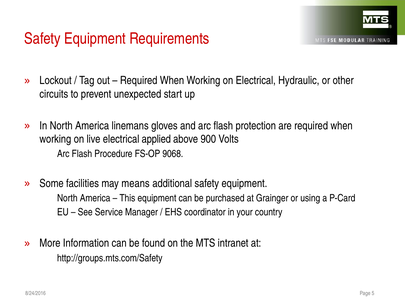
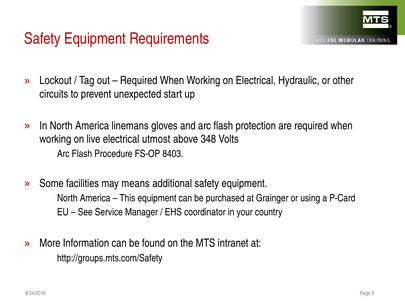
applied: applied -> utmost (156, 139)
900: 900 -> 348 (208, 139)
9068: 9068 -> 8403 (173, 154)
